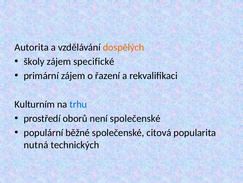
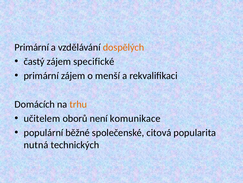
Autorita: Autorita -> Primární (32, 47)
školy: školy -> častý (34, 61)
řazení: řazení -> menší (108, 75)
Kulturním: Kulturním -> Domácích (35, 104)
trhu colour: blue -> orange (78, 104)
prostředí: prostředí -> učitelem (42, 118)
není společenské: společenské -> komunikace (135, 118)
